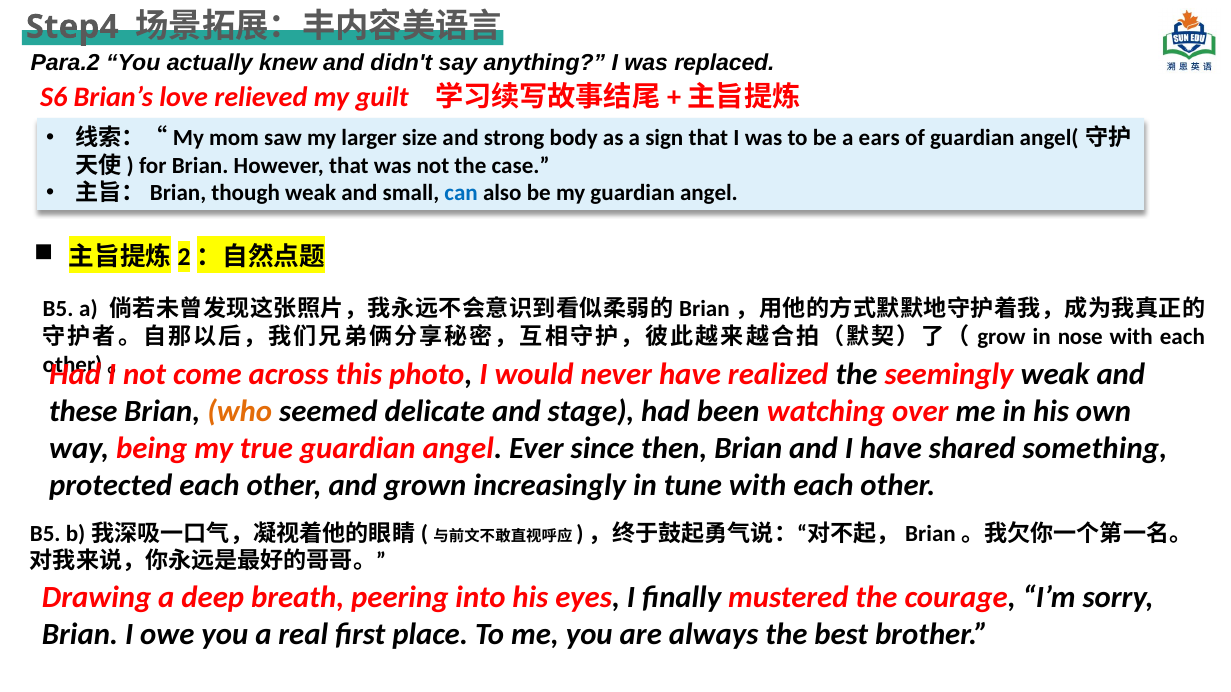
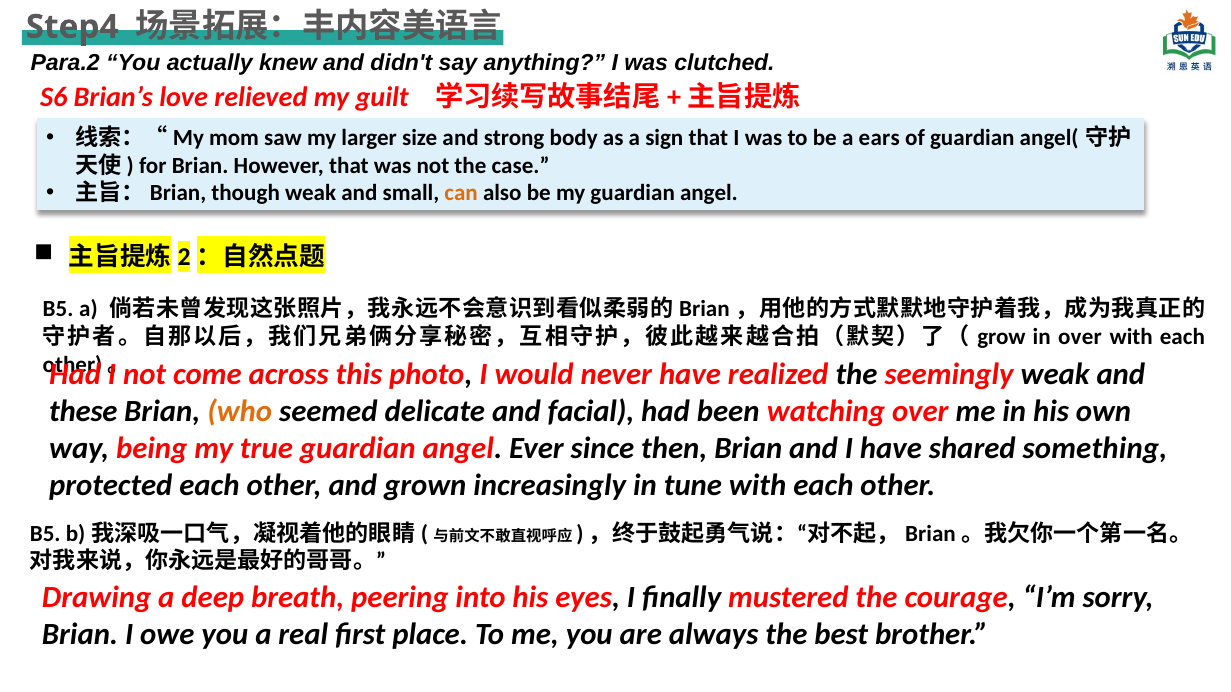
replaced: replaced -> clutched (724, 63)
can colour: blue -> orange (461, 193)
in nose: nose -> over (1080, 337)
stage: stage -> facial (591, 412)
